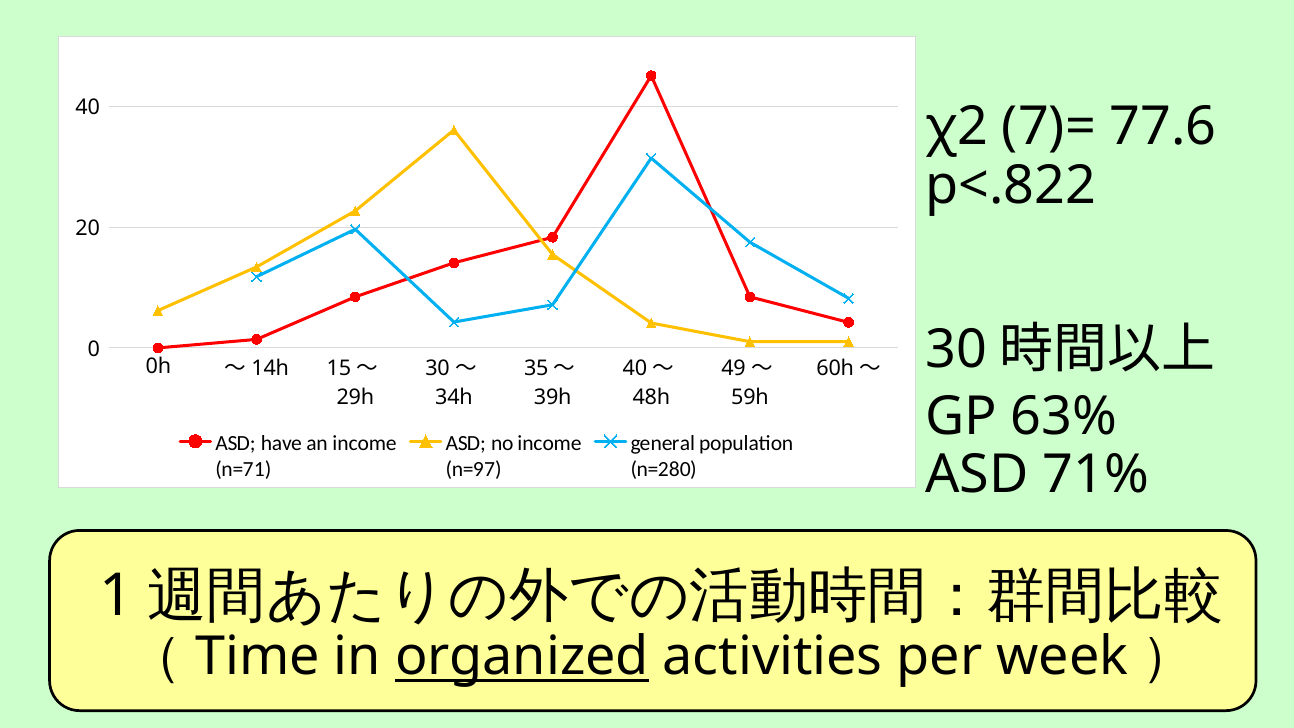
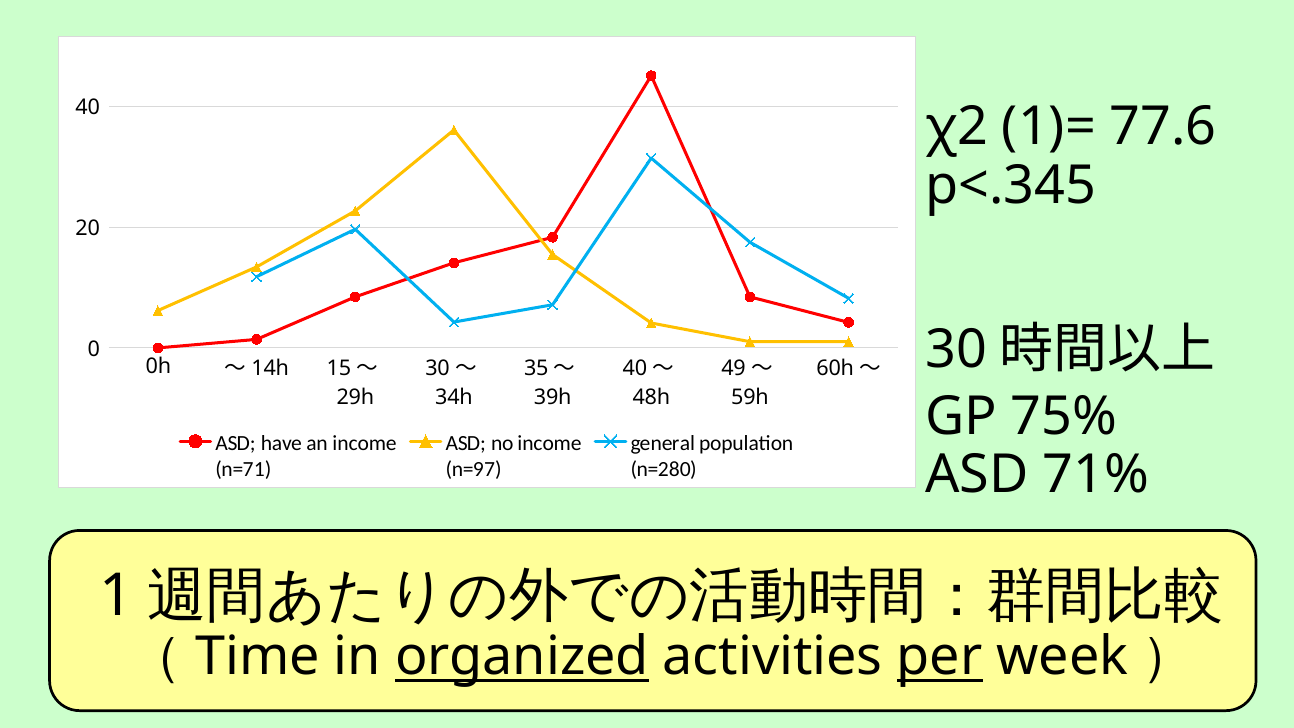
7)=: 7)= -> 1)= (1049, 127)
p<.822: p<.822 -> p<.345 (1011, 185)
63%: 63% -> 75% (1064, 417)
per underline: none -> present (940, 657)
